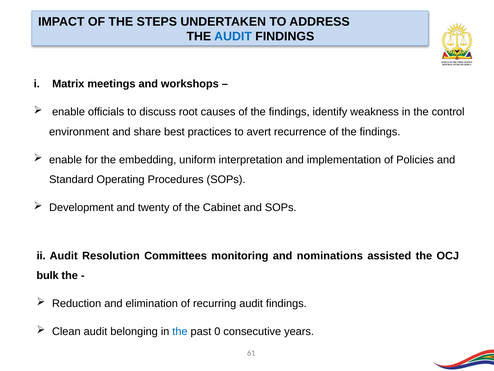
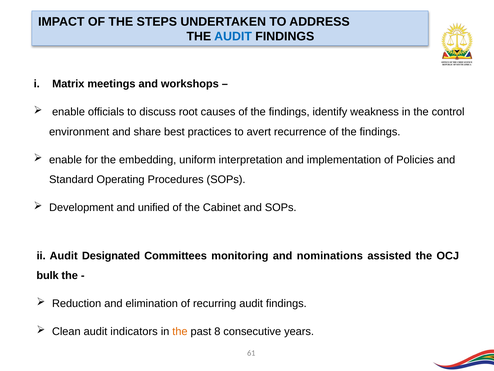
twenty: twenty -> unified (154, 207)
Resolution: Resolution -> Designated (111, 256)
belonging: belonging -> indicators (134, 331)
the colour: blue -> orange (180, 331)
0: 0 -> 8 (217, 331)
